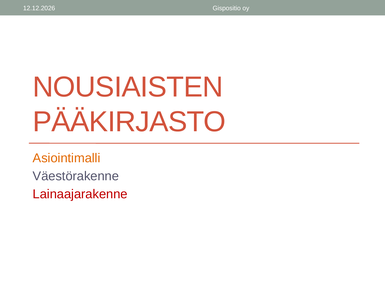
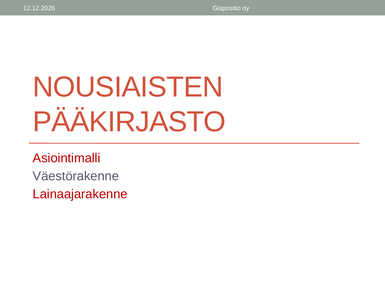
Asiointimalli colour: orange -> red (67, 158)
